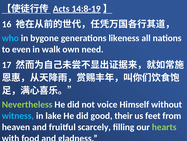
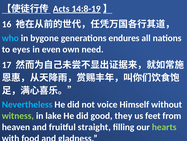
likeness: likeness -> endures (124, 38)
even: even -> eyes (21, 49)
walk: walk -> even (51, 49)
Nevertheless colour: light green -> light blue (27, 104)
witness colour: light blue -> light green (18, 115)
their: their -> they (123, 115)
scarcely: scarcely -> straight (94, 126)
